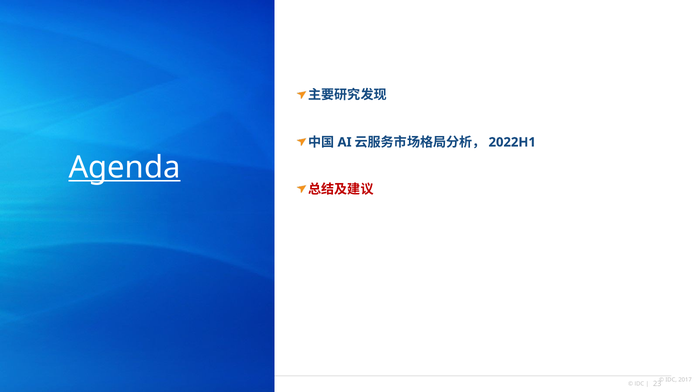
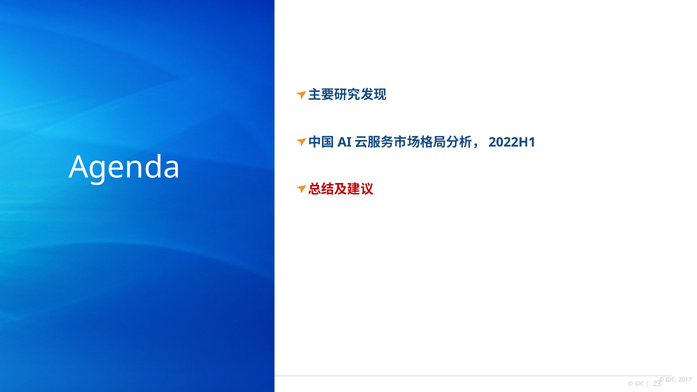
Agenda underline: present -> none (125, 167)
